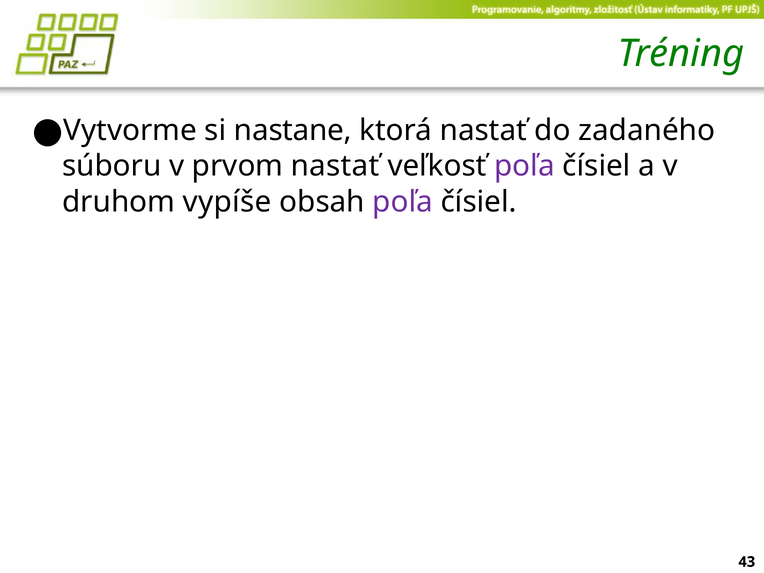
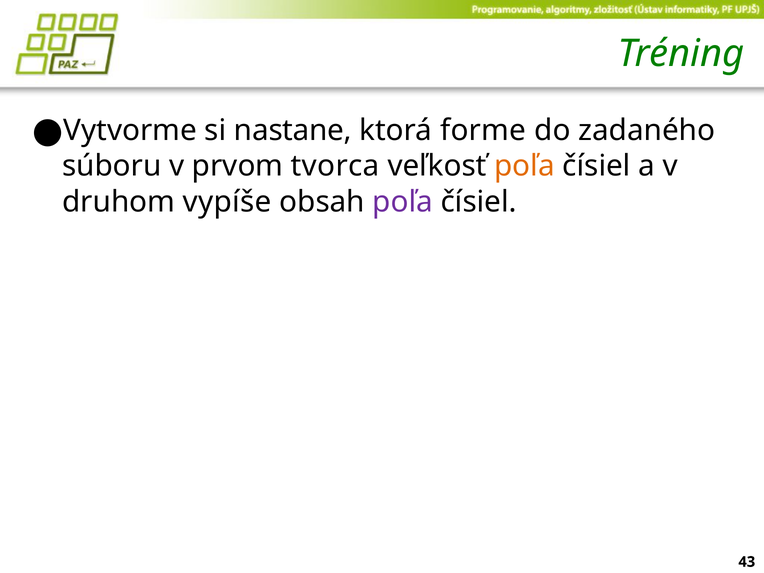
ktorá nastať: nastať -> forme (483, 130)
prvom nastať: nastať -> tvorca (335, 166)
poľa colour: purple -> orange (524, 166)
